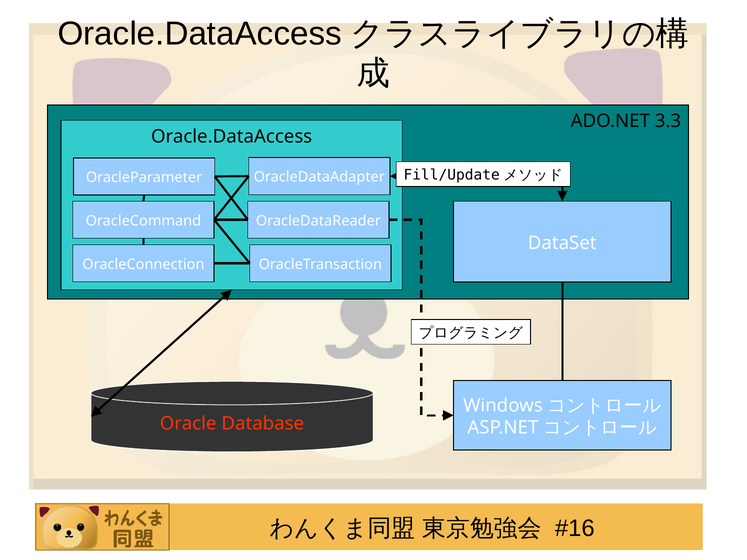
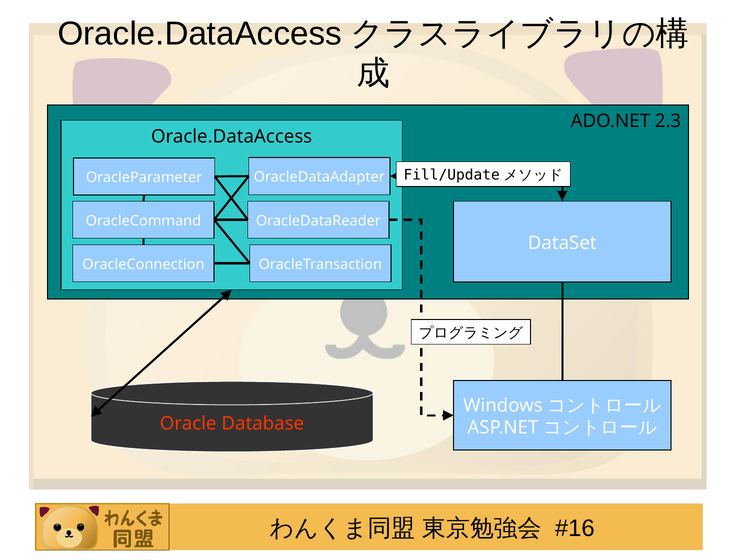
3.3: 3.3 -> 2.3 (668, 121)
